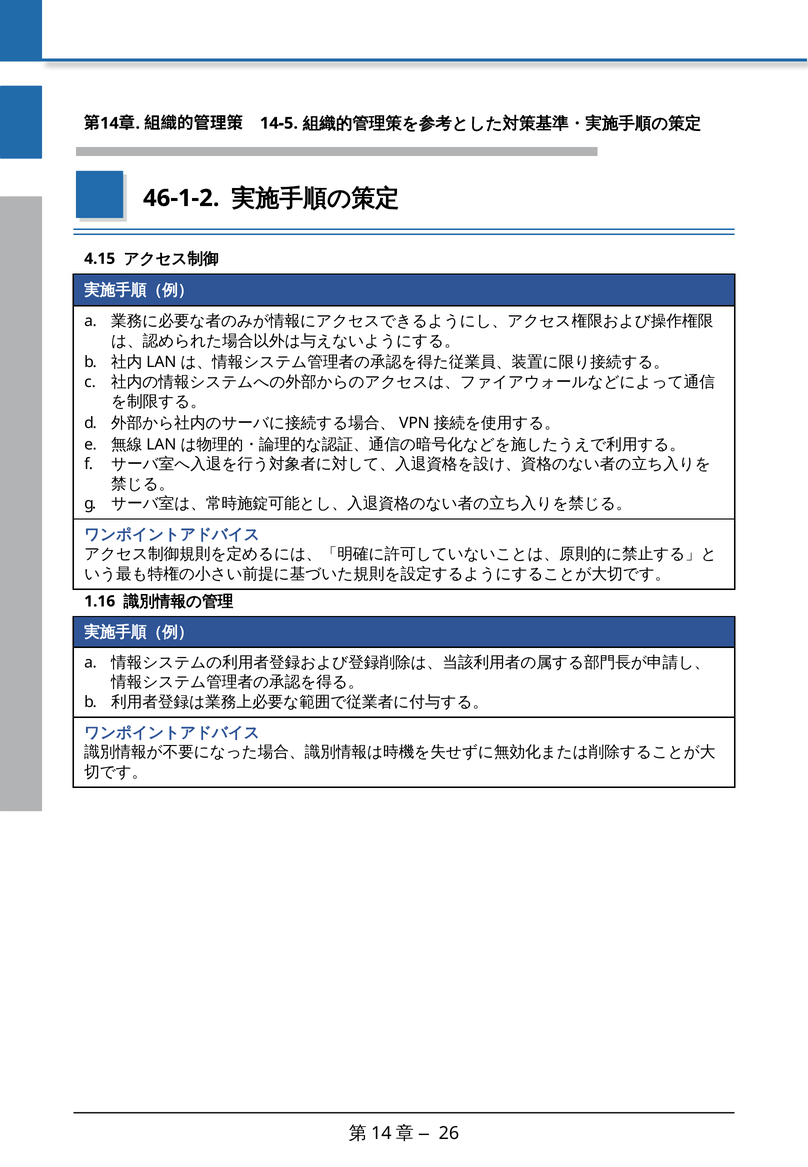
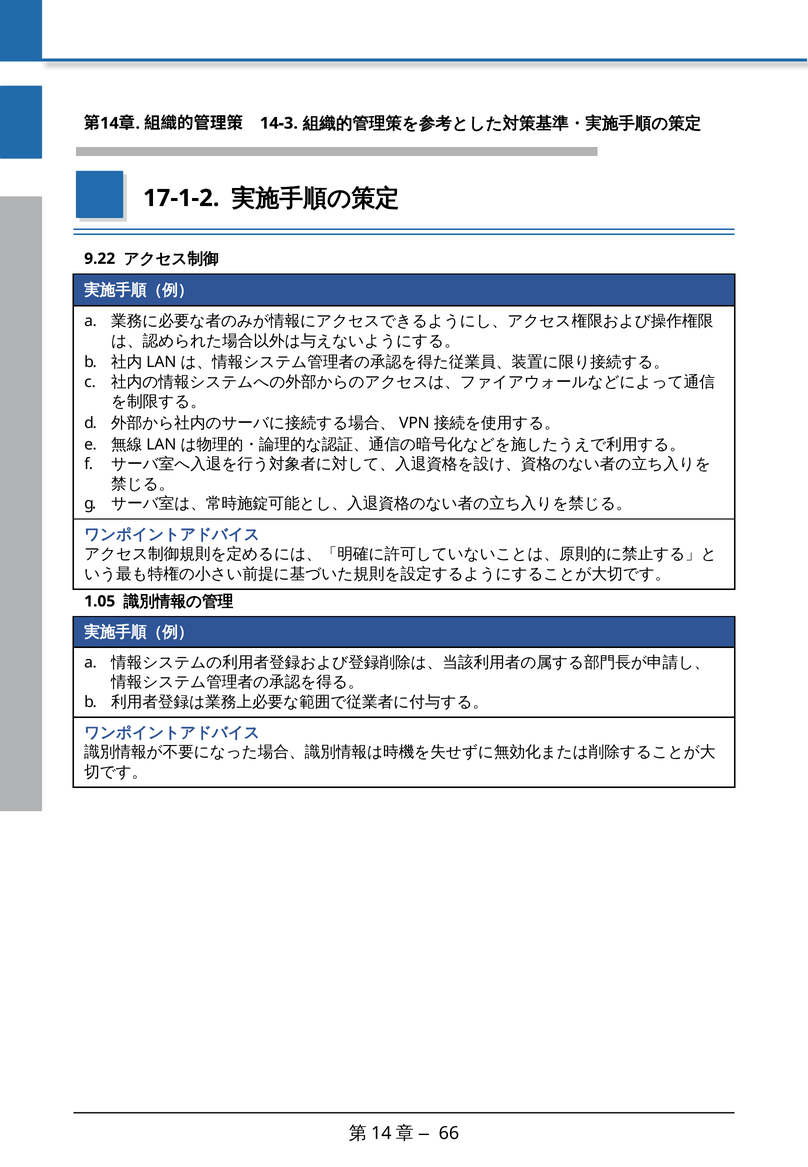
14-5: 14-5 -> 14-3 (279, 123)
46-1-2: 46-1-2 -> 17-1-2 (181, 198)
4.15: 4.15 -> 9.22 (100, 259)
1.16: 1.16 -> 1.05 (100, 601)
26: 26 -> 66 (449, 1133)
